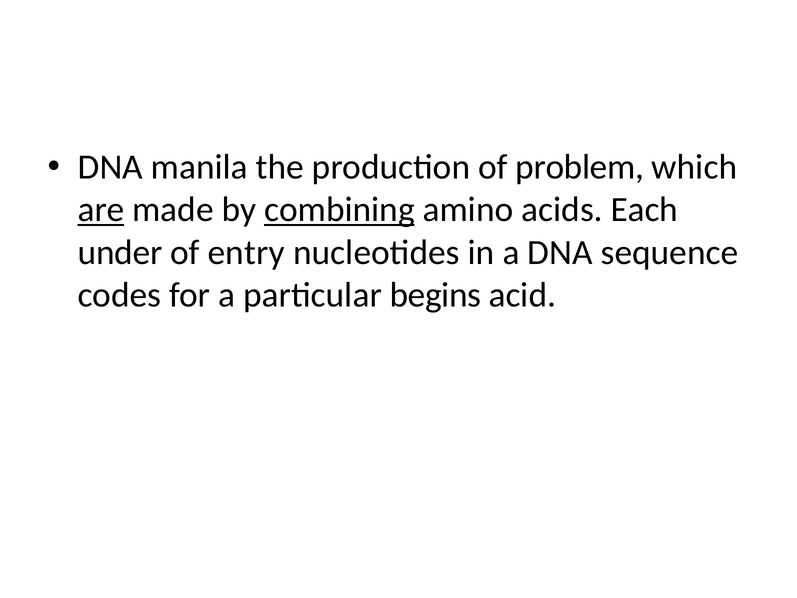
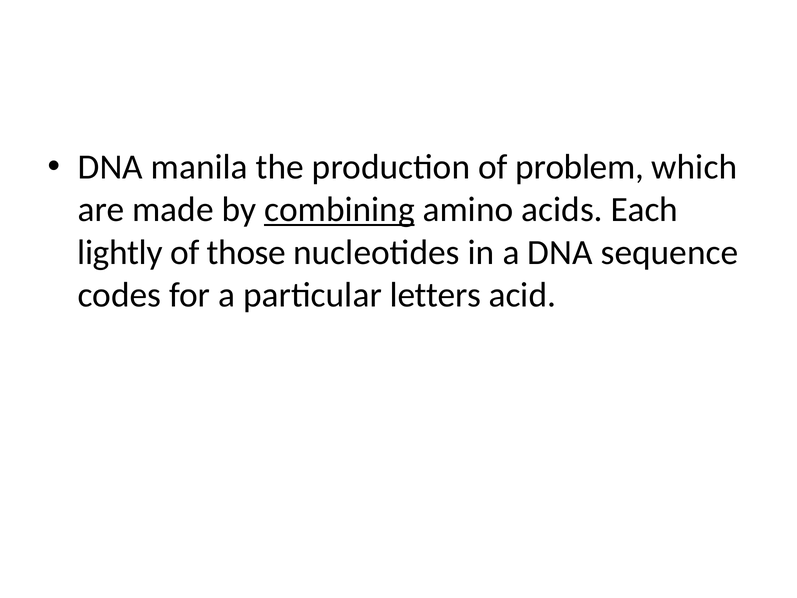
are underline: present -> none (101, 210)
under: under -> lightly (120, 252)
entry: entry -> those (247, 252)
begins: begins -> letters (435, 295)
